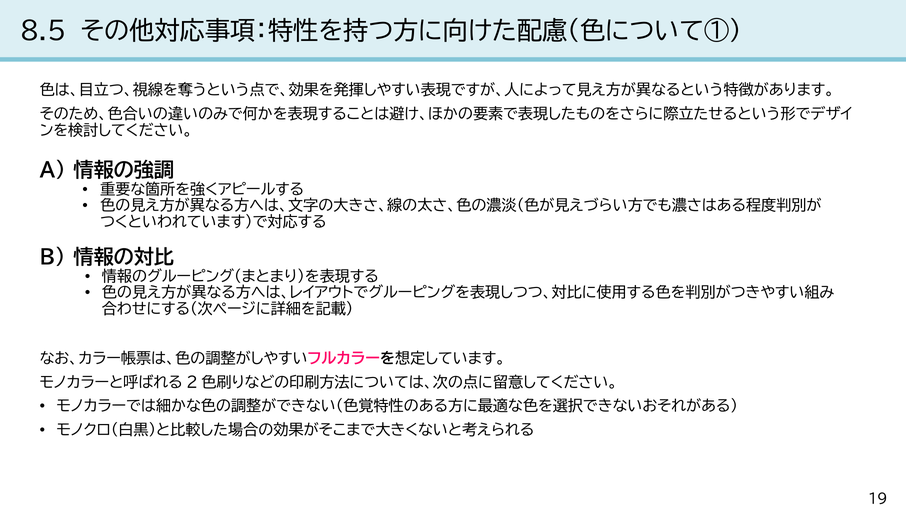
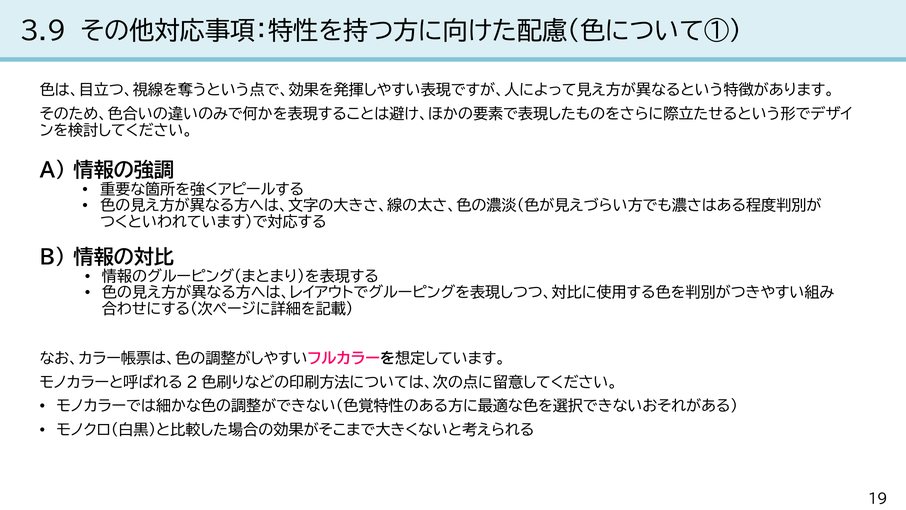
8.5: 8.5 -> 3.9 (43, 31)
